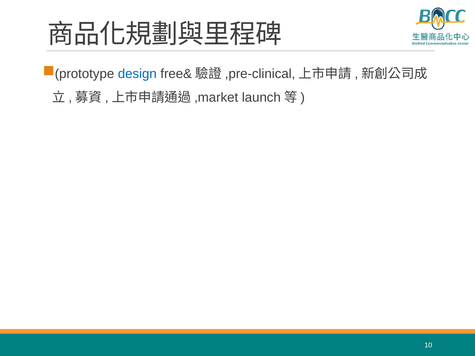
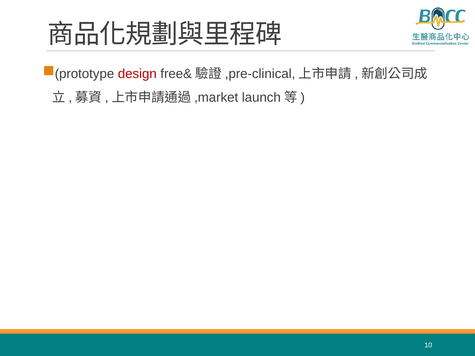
design colour: blue -> red (137, 74)
